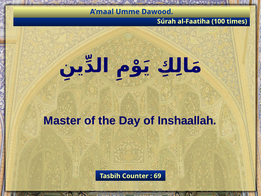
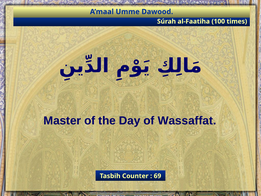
Inshaallah: Inshaallah -> Wassaffat (187, 121)
